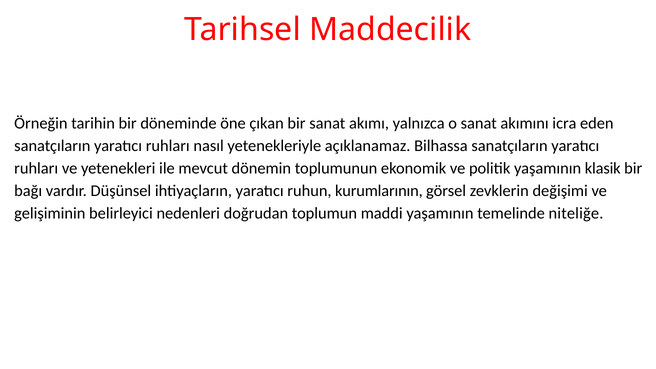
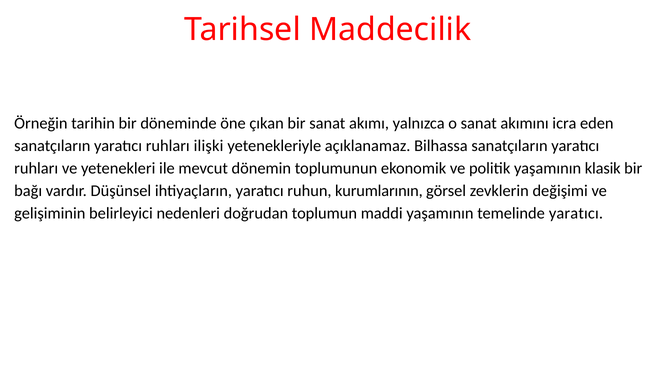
nasıl: nasıl -> ilişki (209, 146)
temelinde niteliğe: niteliğe -> yaratıcı (576, 213)
